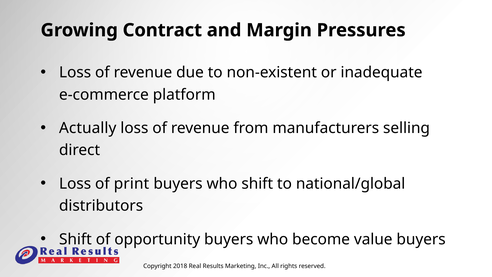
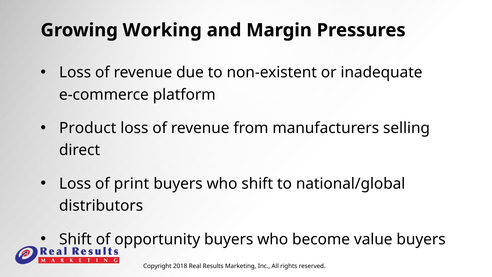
Contract: Contract -> Working (162, 30)
Actually: Actually -> Product (88, 128)
